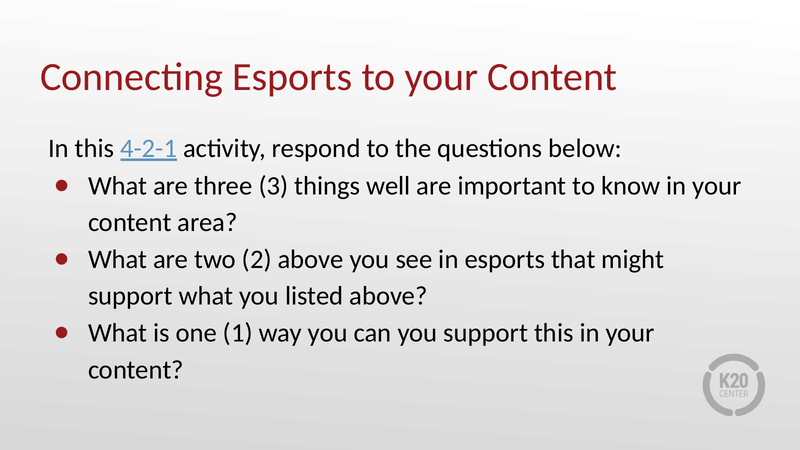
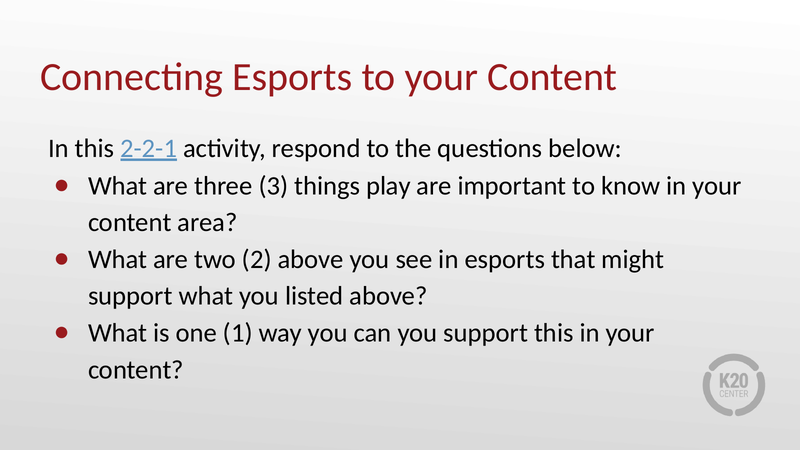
4-2-1: 4-2-1 -> 2-2-1 (149, 148)
well: well -> play (388, 186)
